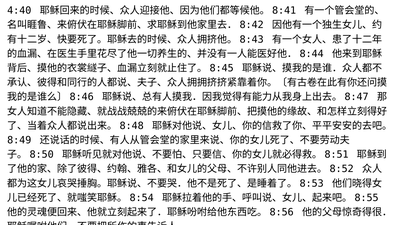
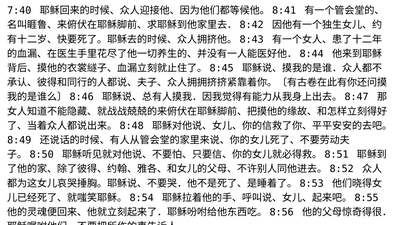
4:40: 4:40 -> 7:40 (19, 11)
